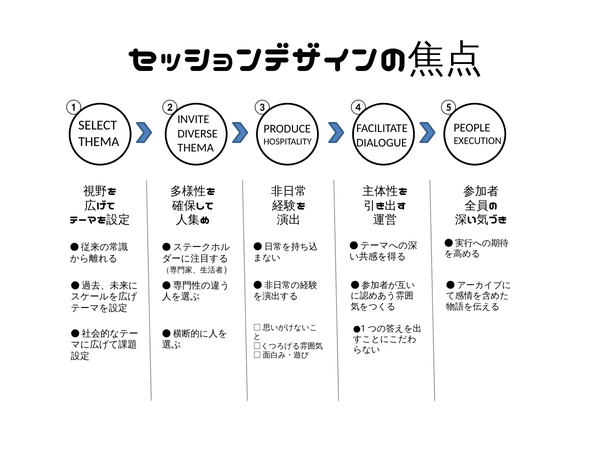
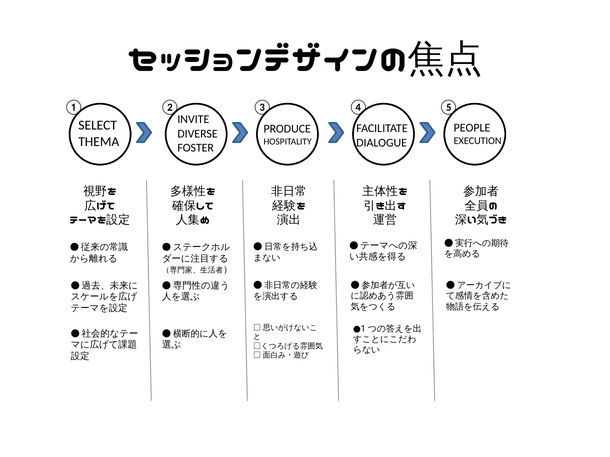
THEMA: THEMA -> FOSTER (196, 148)
